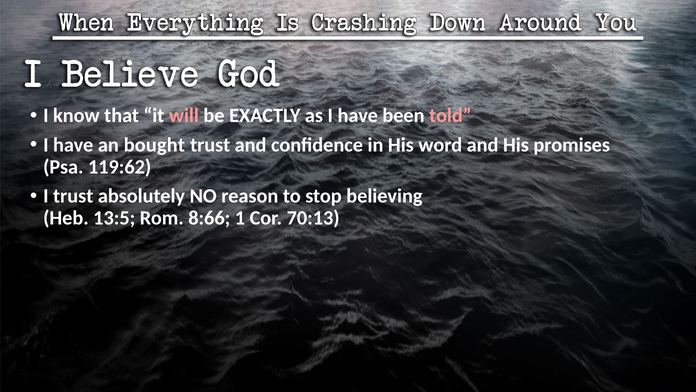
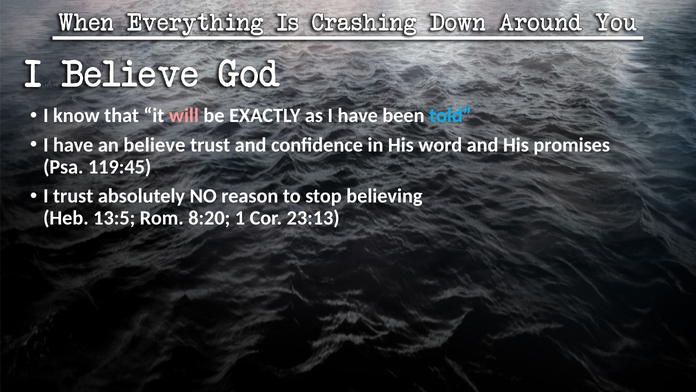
told colour: pink -> light blue (450, 116)
bought: bought -> believe (154, 145)
119:62: 119:62 -> 119:45 (120, 167)
8:66: 8:66 -> 8:20 (209, 218)
70:13: 70:13 -> 23:13 (313, 218)
